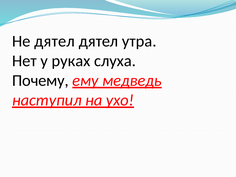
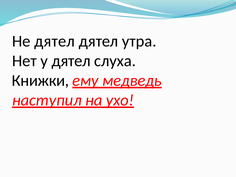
у руках: руках -> дятел (71, 61)
Почему: Почему -> Книжки (40, 81)
